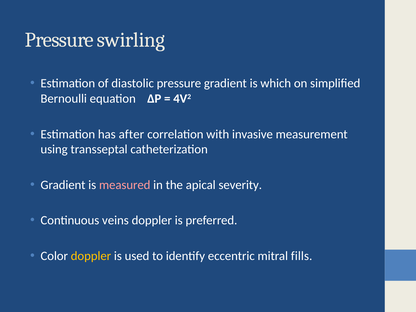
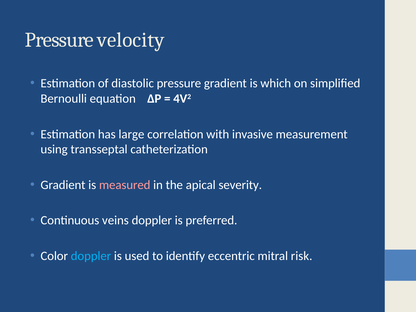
swirling: swirling -> velocity (131, 40)
after: after -> large (131, 134)
doppler colour: yellow -> light blue (91, 256)
fills: fills -> risk (302, 256)
